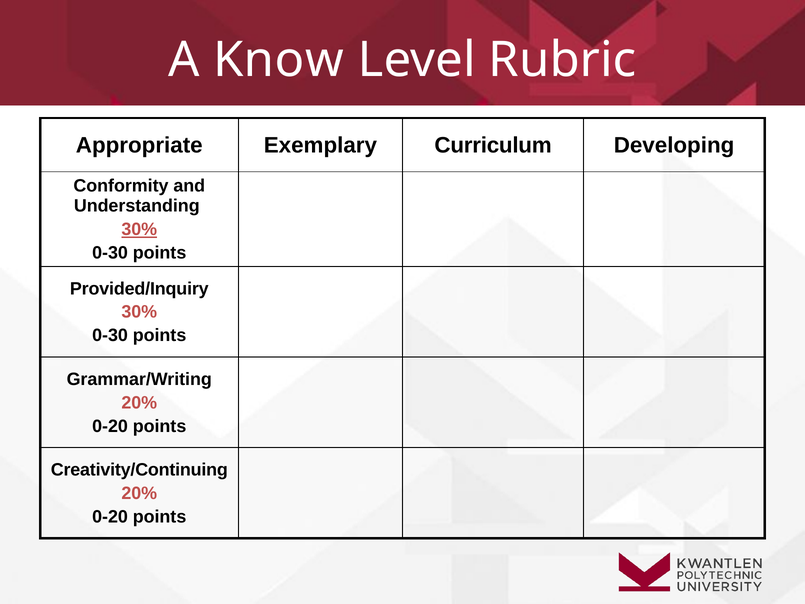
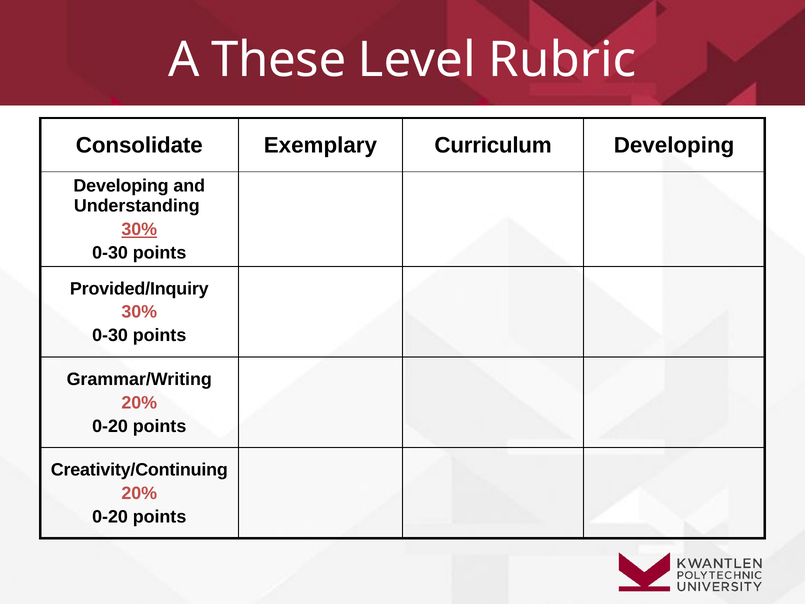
Know: Know -> These (279, 60)
Appropriate: Appropriate -> Consolidate (139, 145)
Conformity: Conformity -> Developing (121, 186)
